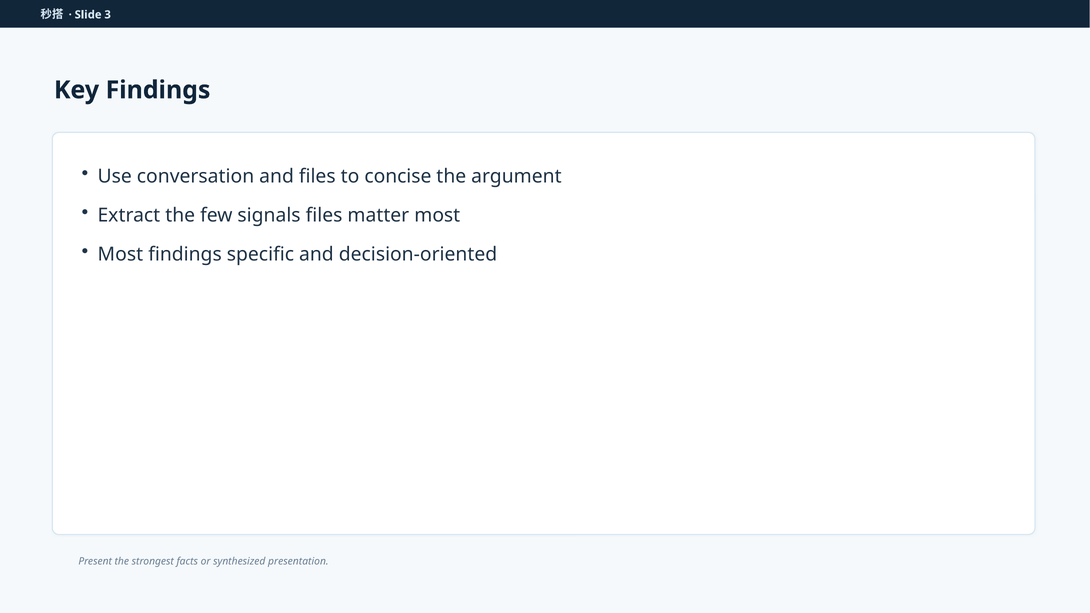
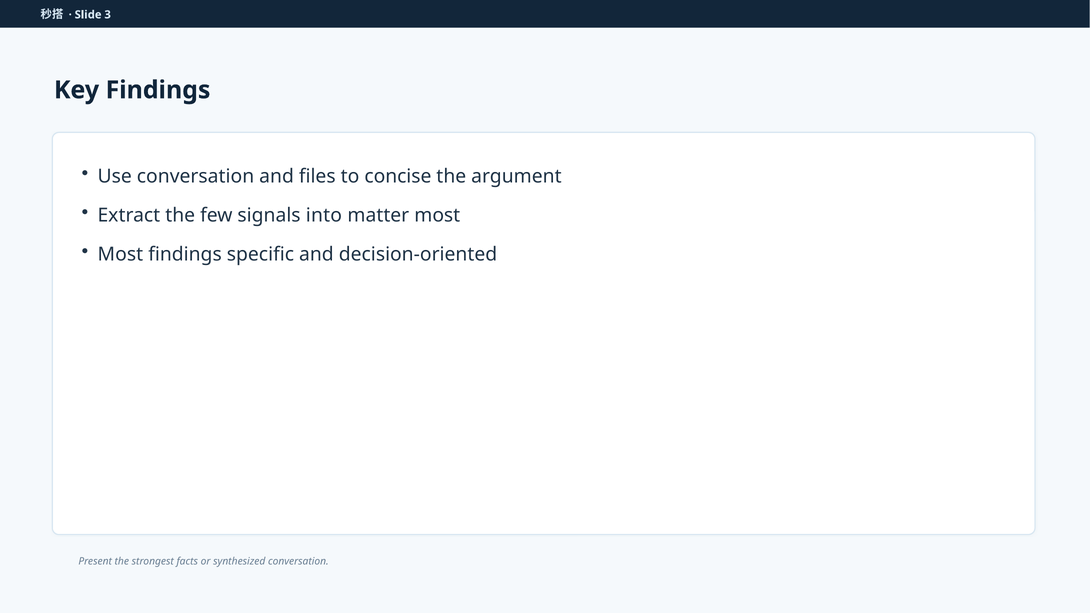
signals files: files -> into (324, 215)
synthesized presentation: presentation -> conversation (298, 561)
